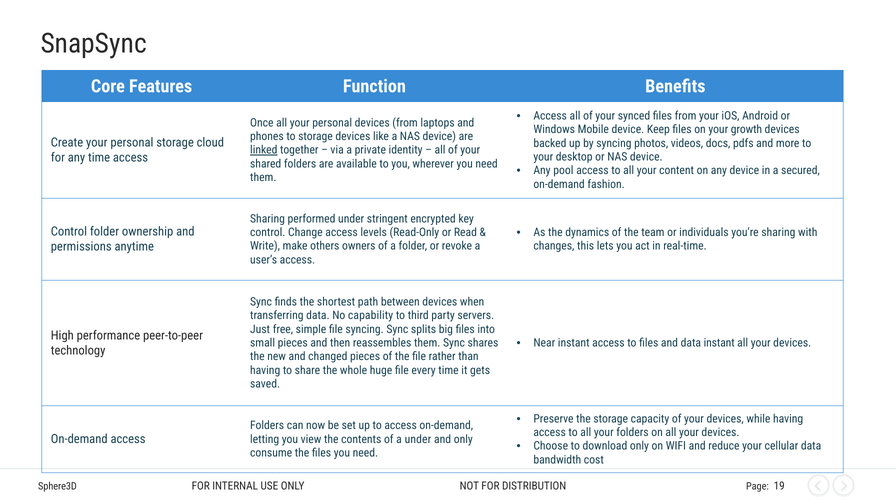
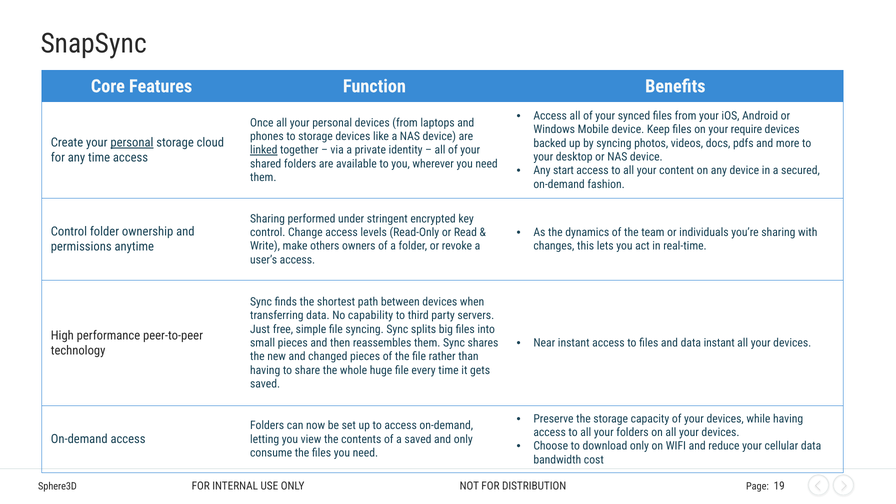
growth: growth -> require (746, 130)
personal underline: none -> present (132, 143)
pool: pool -> start (563, 171)
a under: under -> saved (418, 439)
